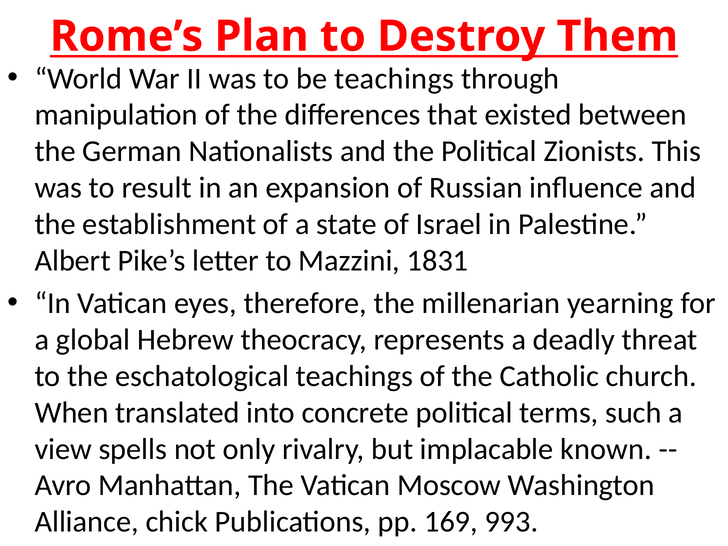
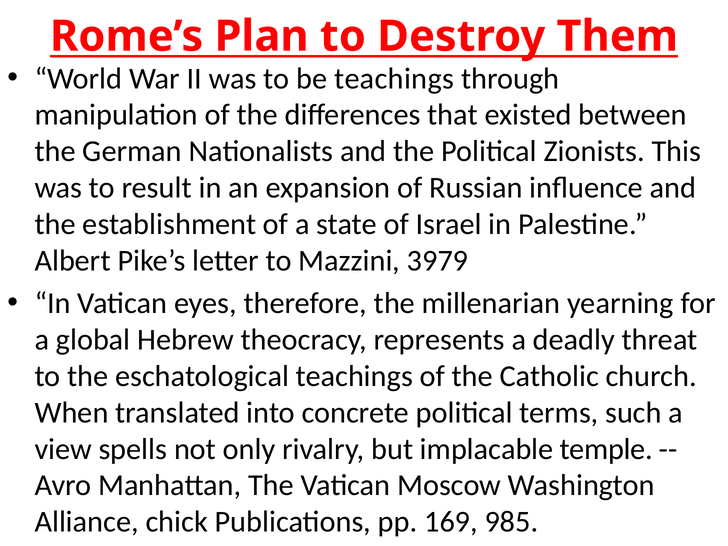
1831: 1831 -> 3979 (438, 261)
known: known -> temple (606, 449)
993: 993 -> 985 (511, 522)
